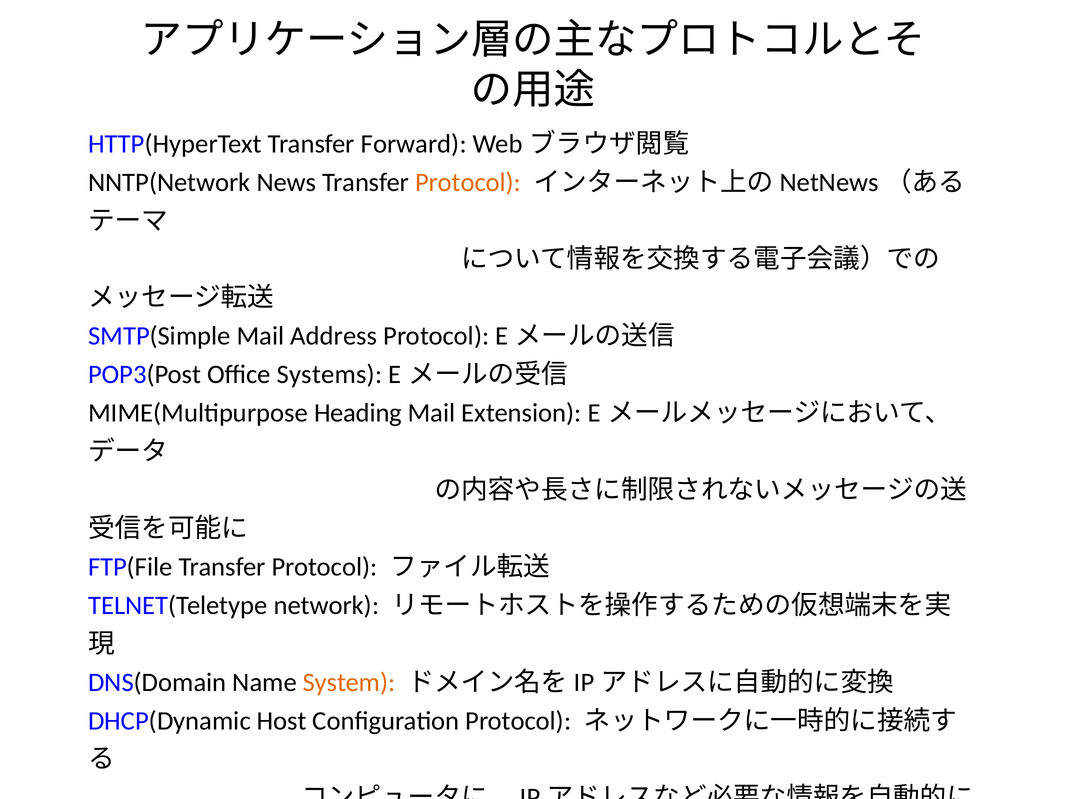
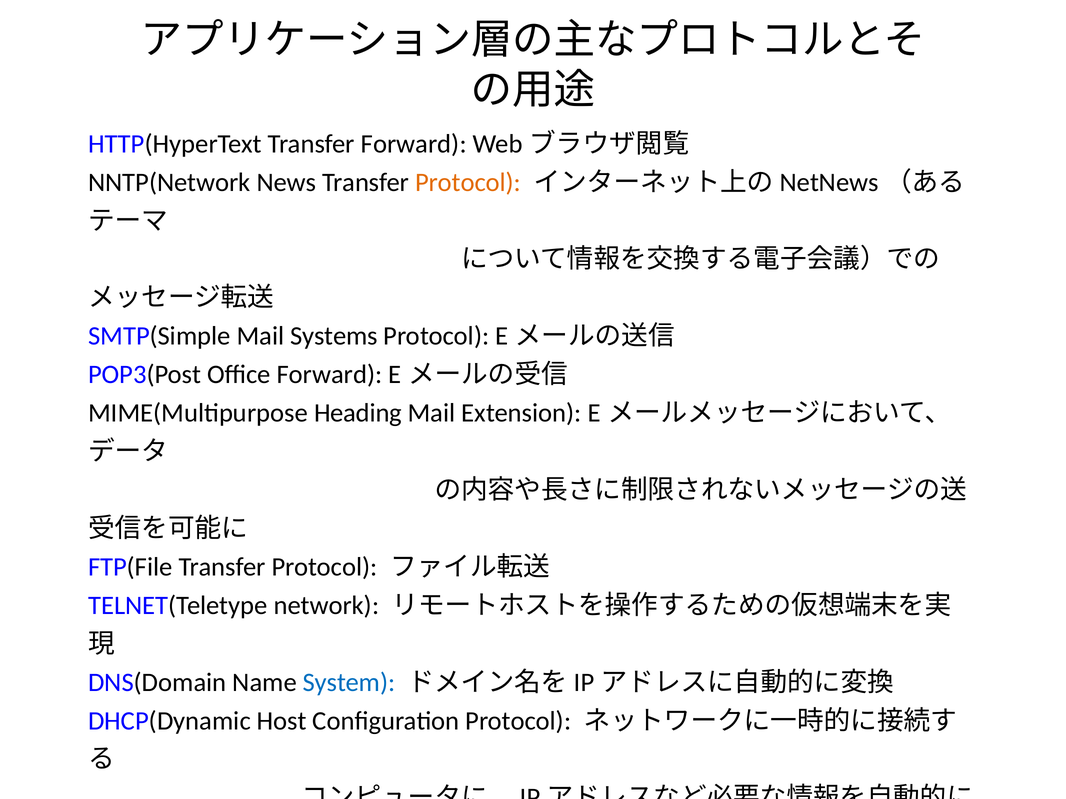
Address: Address -> Systems (334, 336)
Office Systems: Systems -> Forward (330, 375)
System colour: orange -> blue (349, 683)
